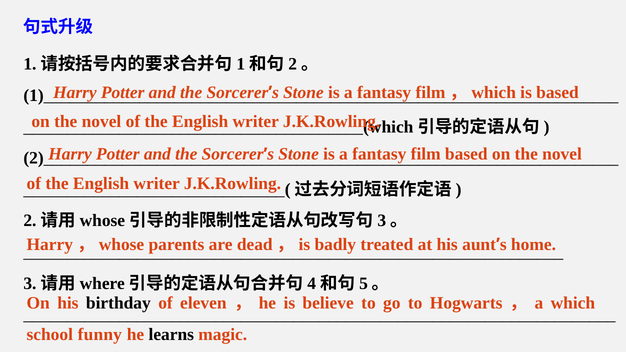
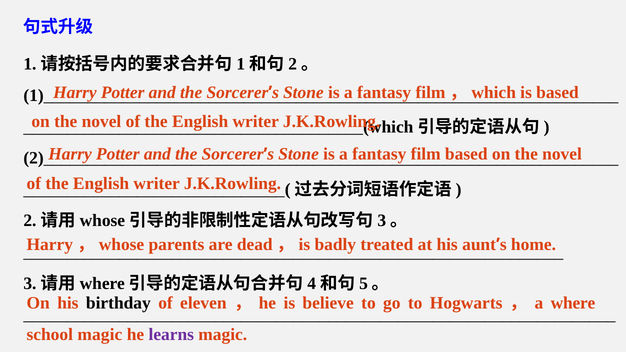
which: which -> where (573, 303)
school funny: funny -> magic (100, 335)
learns colour: black -> purple (171, 335)
